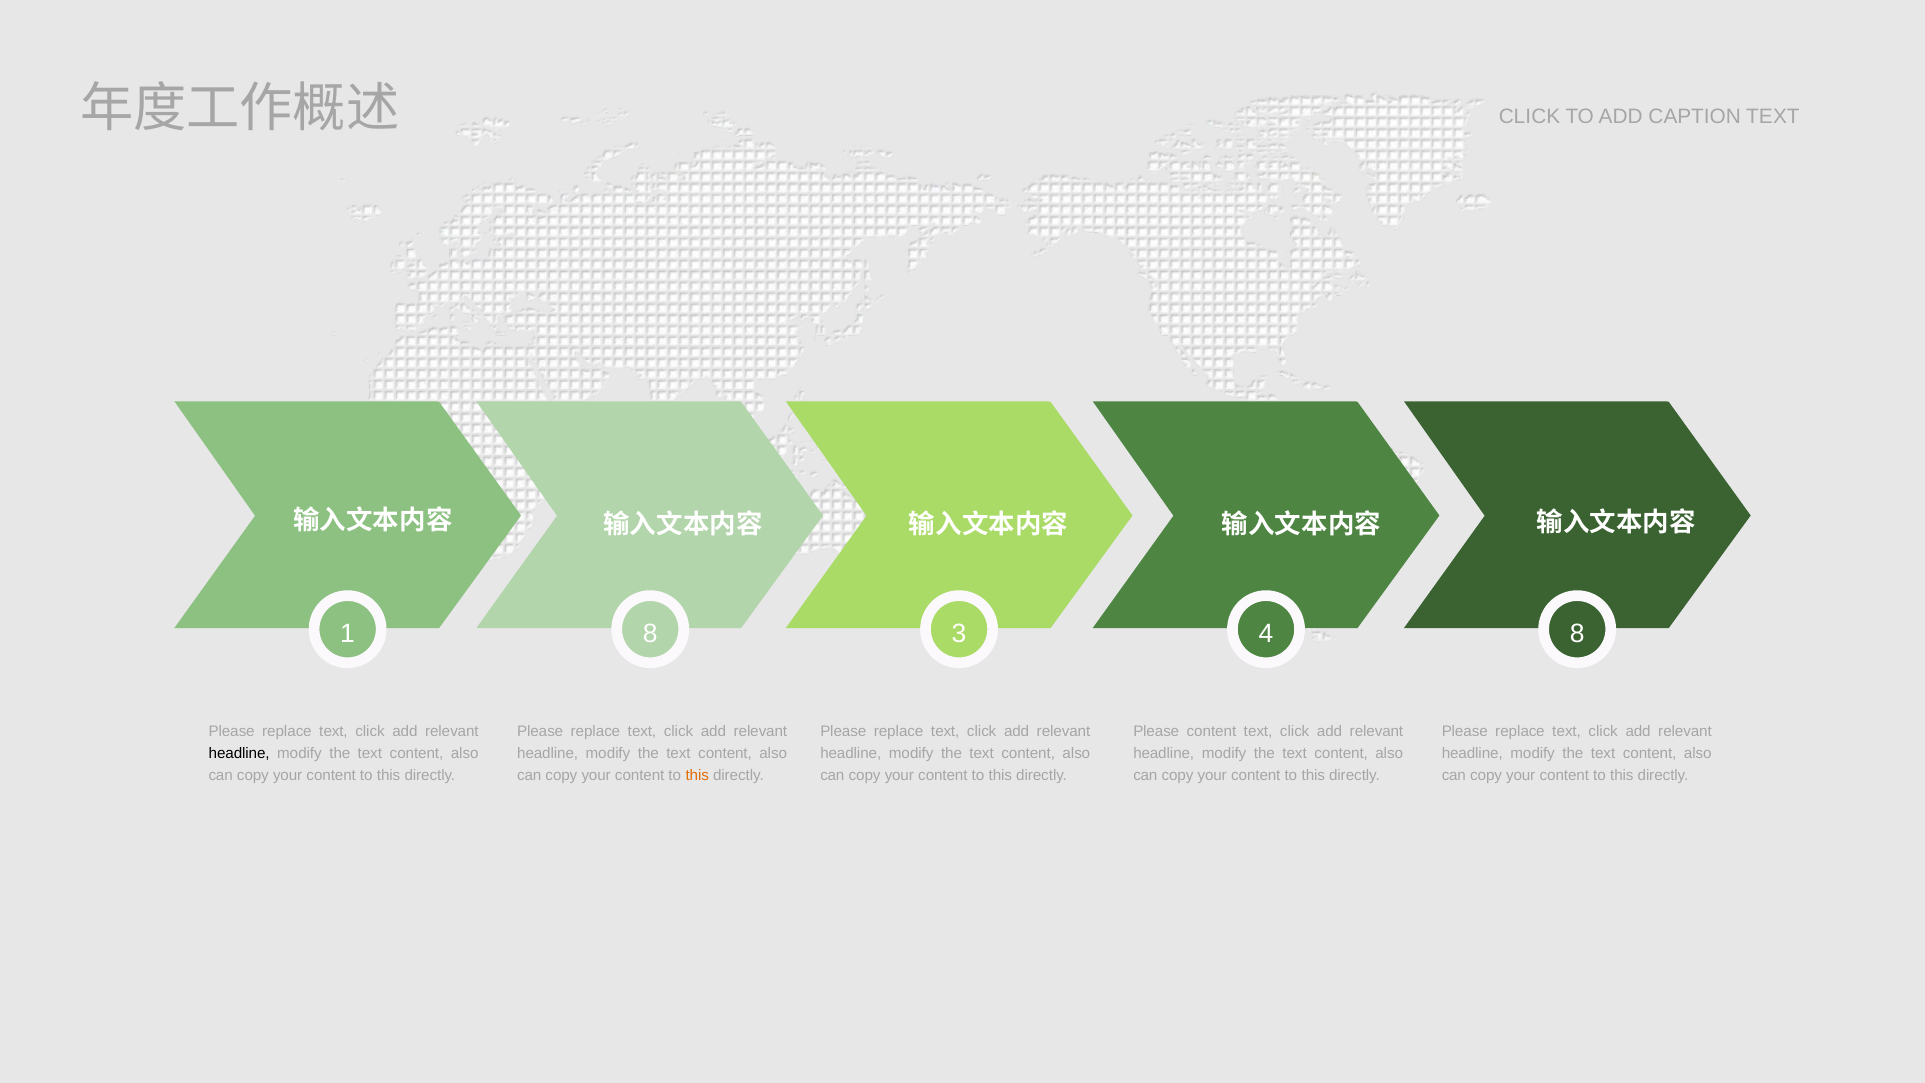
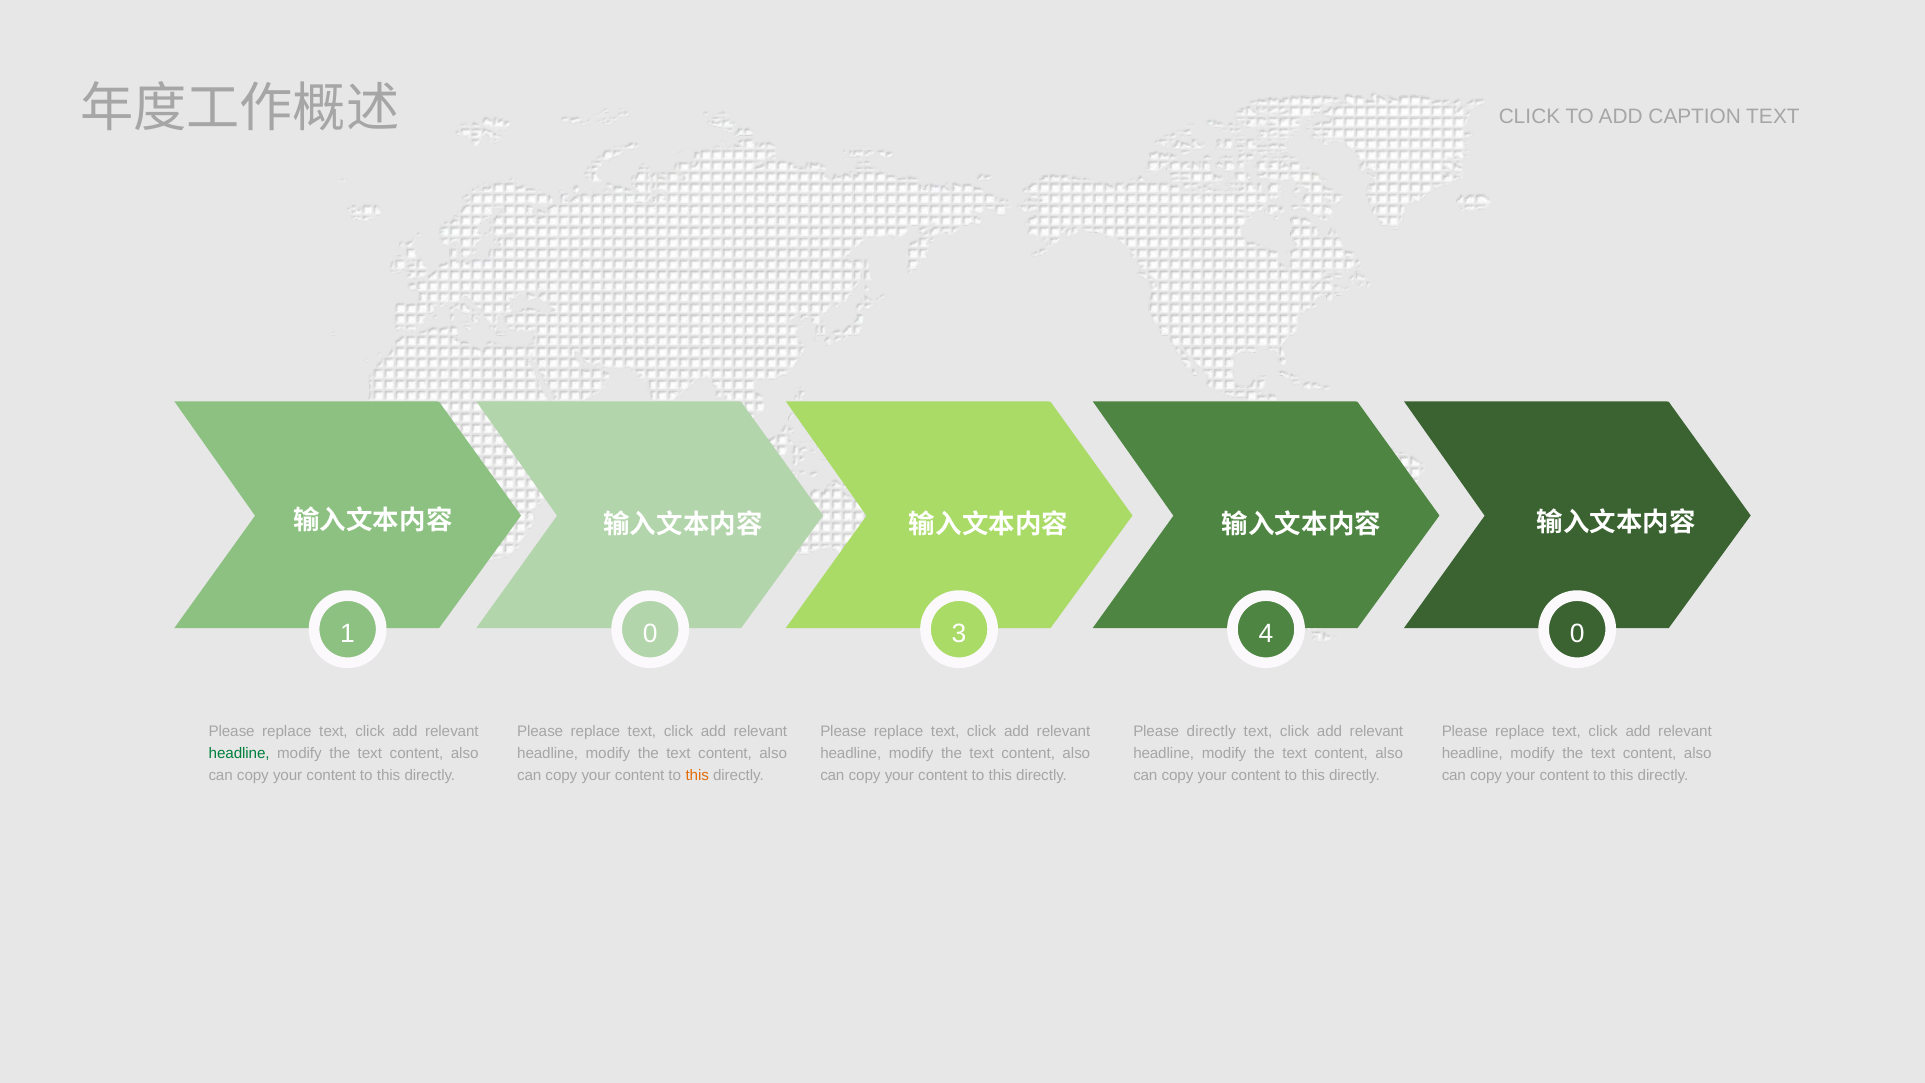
1 8: 8 -> 0 (650, 634)
4 8: 8 -> 0 (1577, 634)
Please content: content -> directly (1211, 732)
headline colour: black -> green (239, 753)
